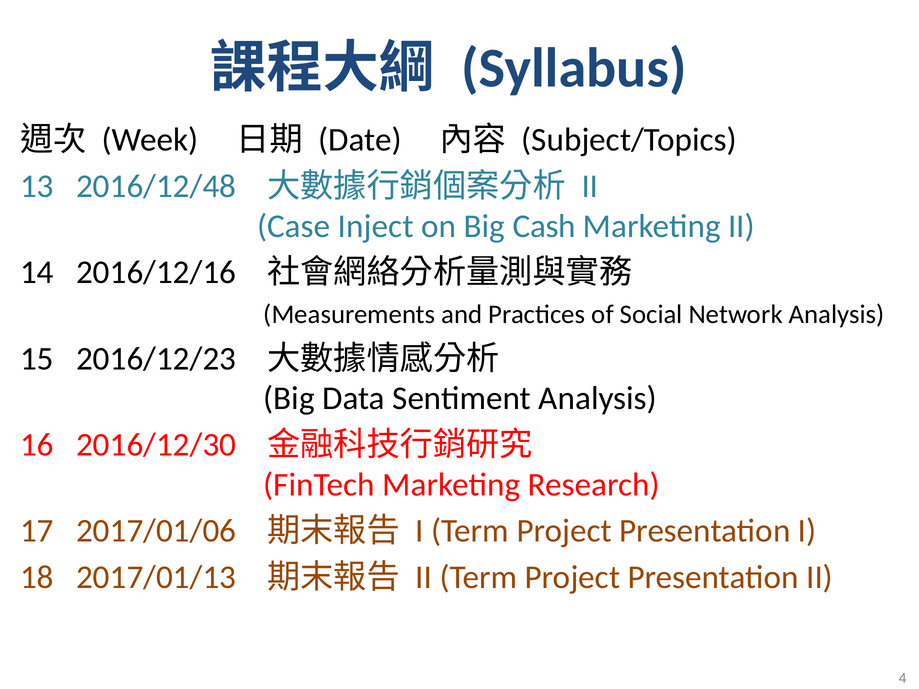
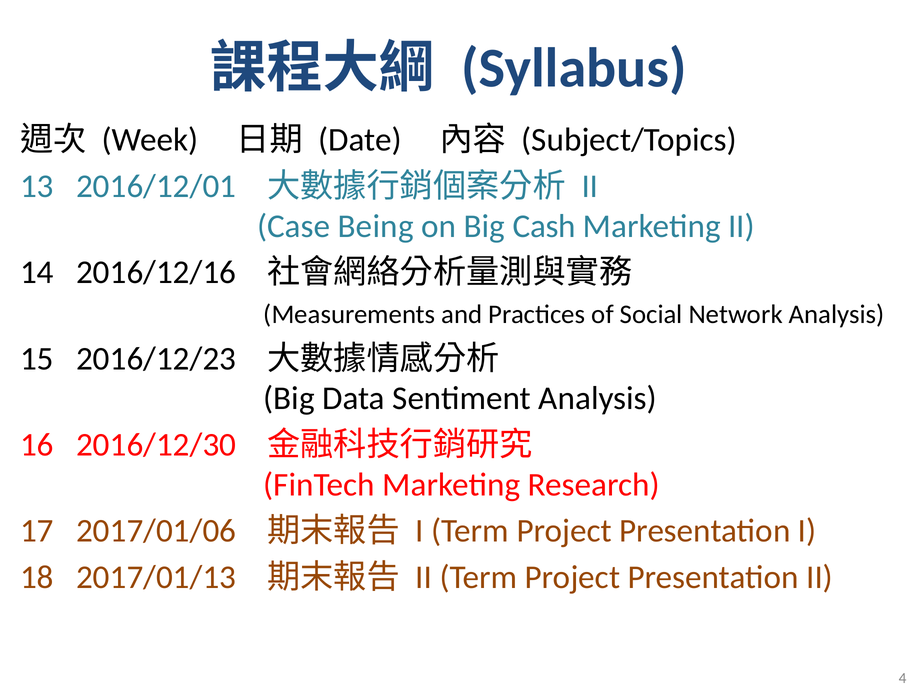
2016/12/48: 2016/12/48 -> 2016/12/01 (156, 186)
Inject: Inject -> Being (376, 226)
